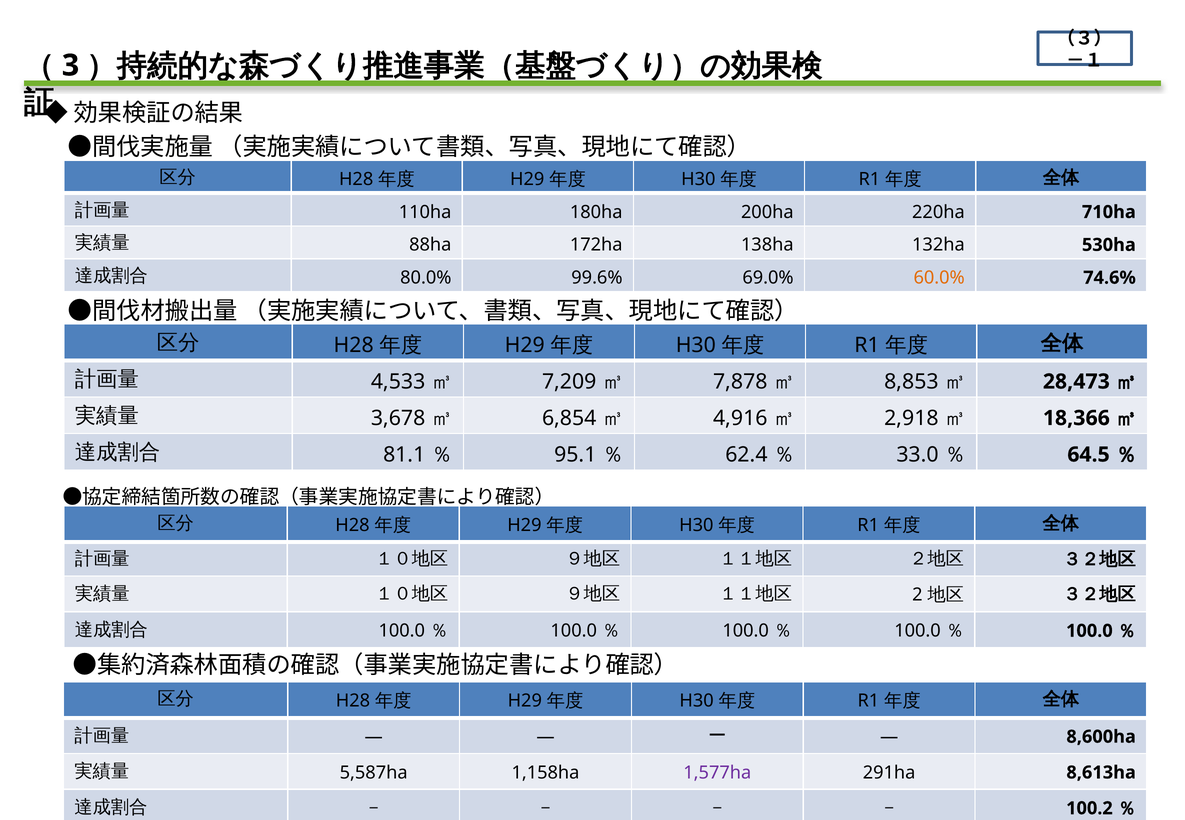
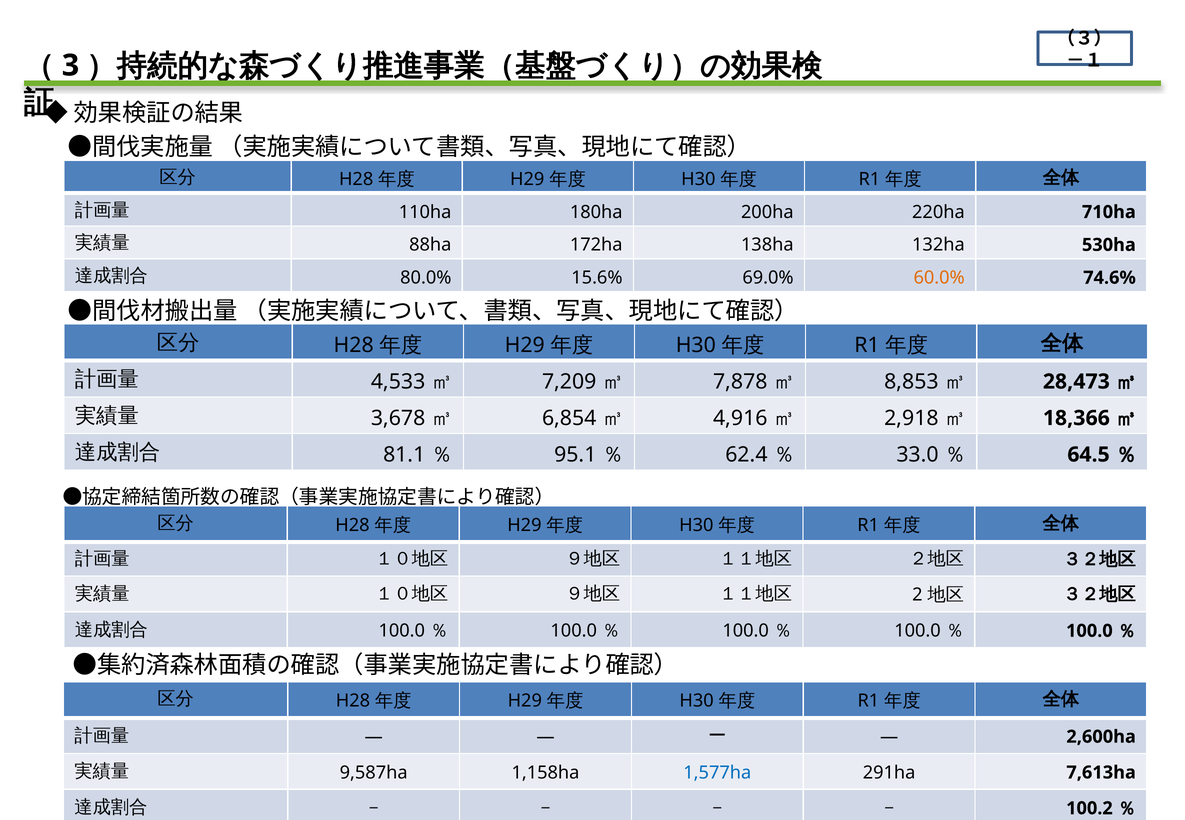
99.6%: 99.6% -> 15.6% (597, 278)
8,600ha: 8,600ha -> 2,600ha (1101, 737)
5,587ha: 5,587ha -> 9,587ha (374, 773)
1,577ha colour: purple -> blue (717, 773)
8,613ha: 8,613ha -> 7,613ha (1101, 773)
